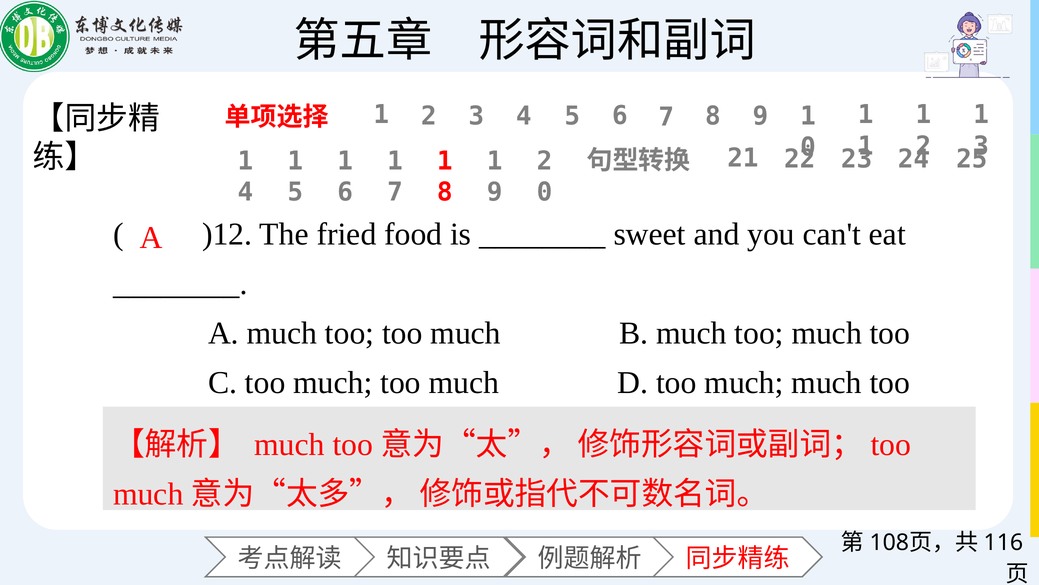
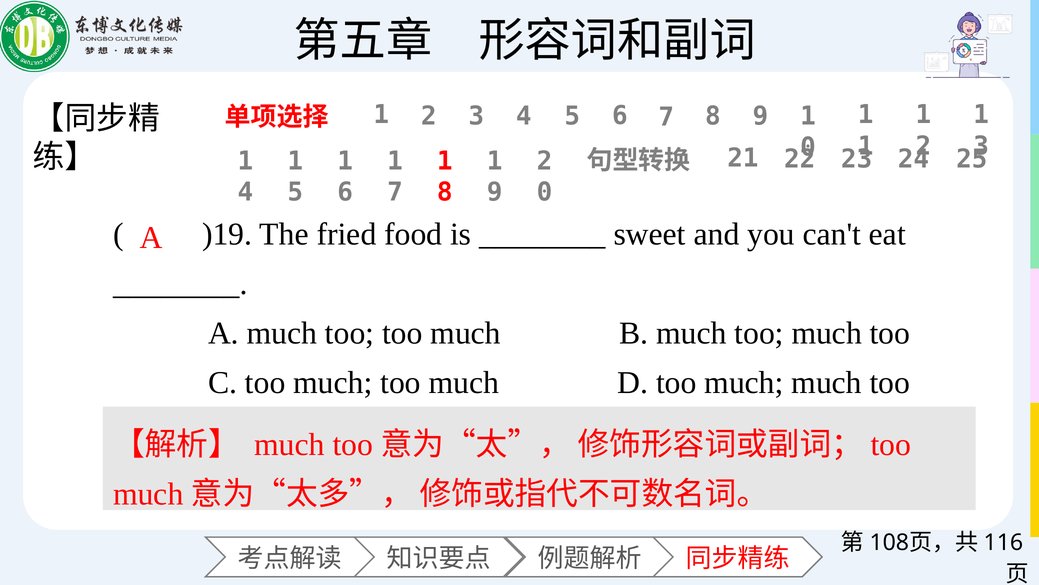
)12: )12 -> )19 (227, 234)
